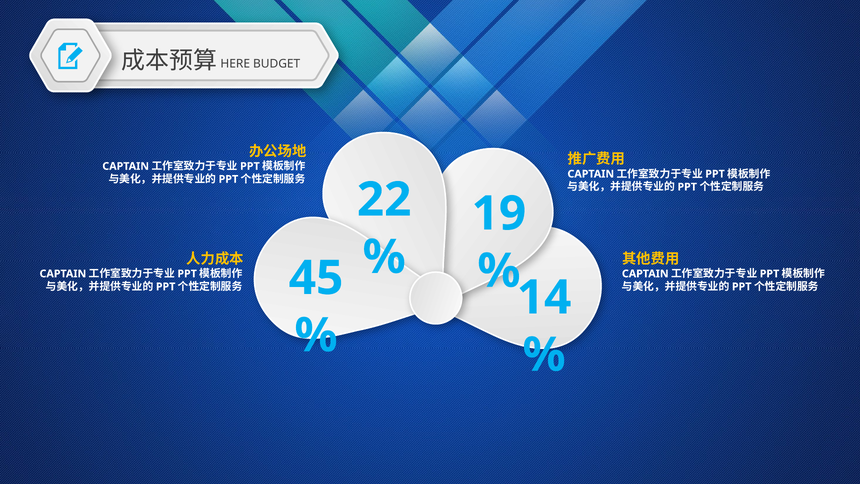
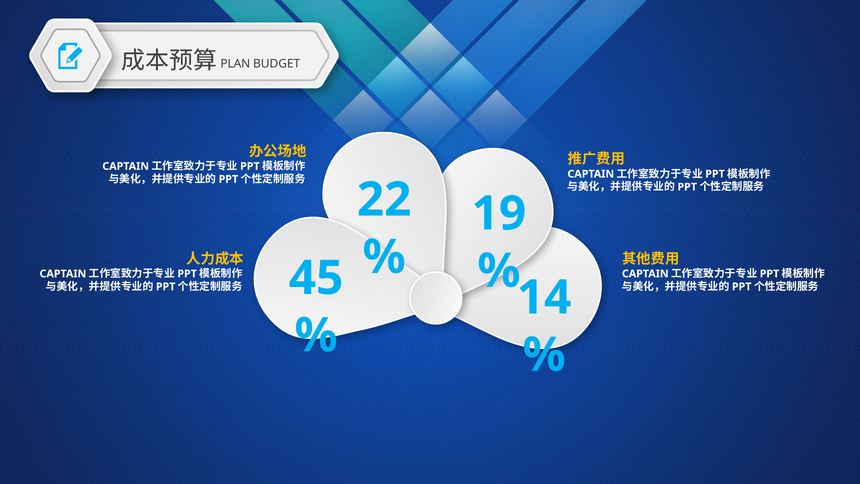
HERE: HERE -> PLAN (235, 64)
